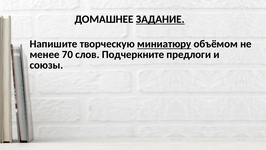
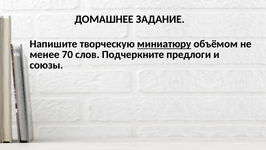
ЗАДАНИЕ underline: present -> none (160, 19)
